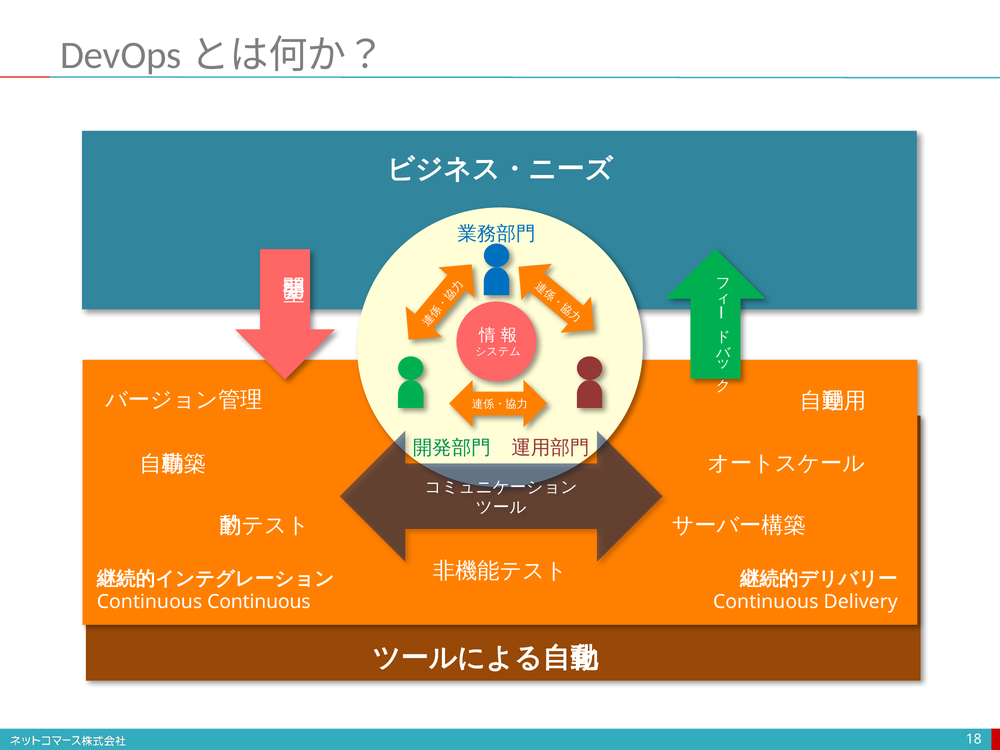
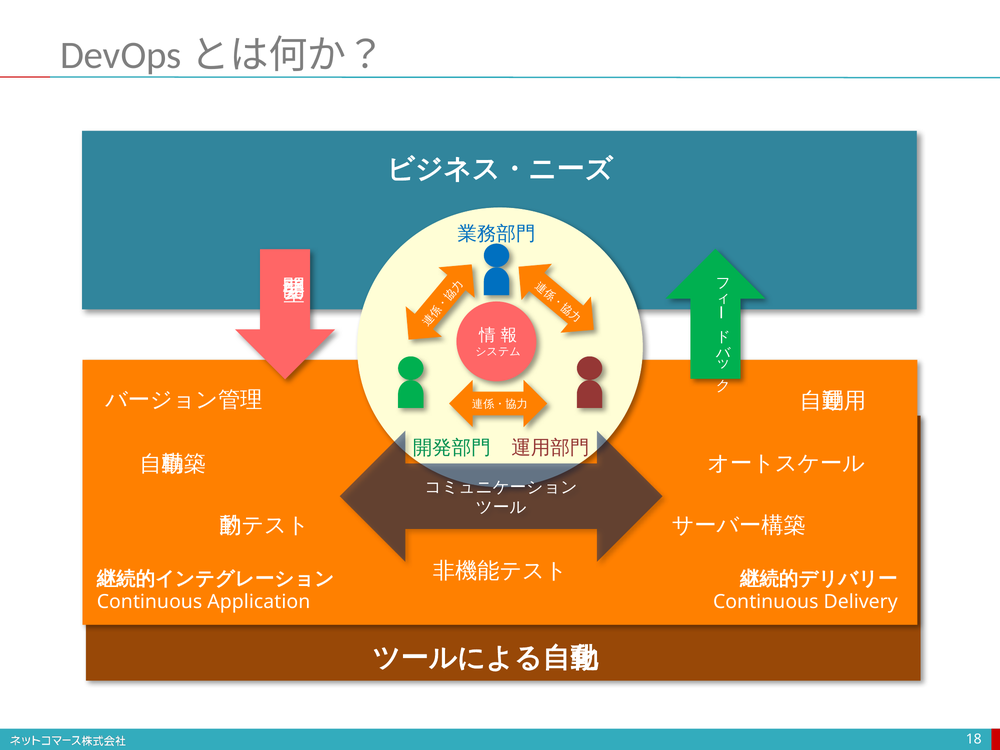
Continuous Continuous: Continuous -> Application (259, 602)
